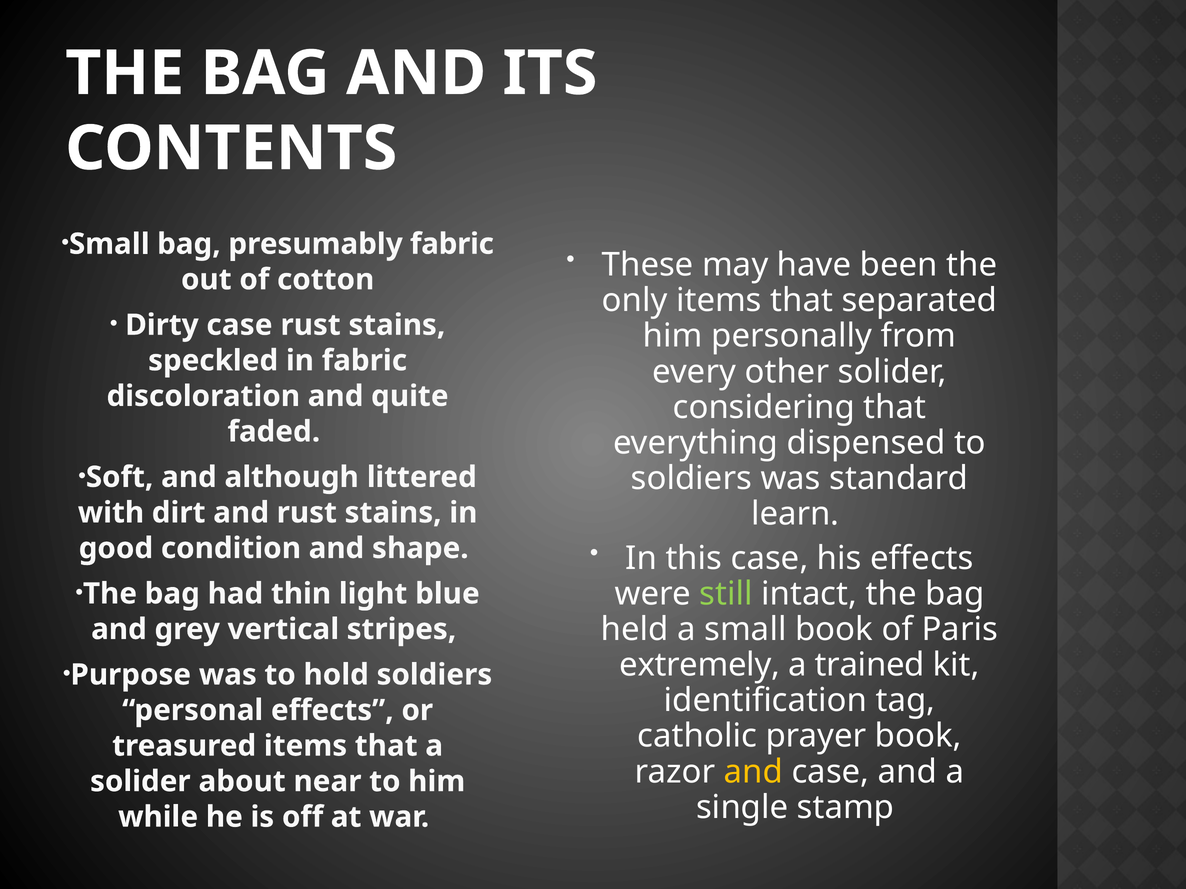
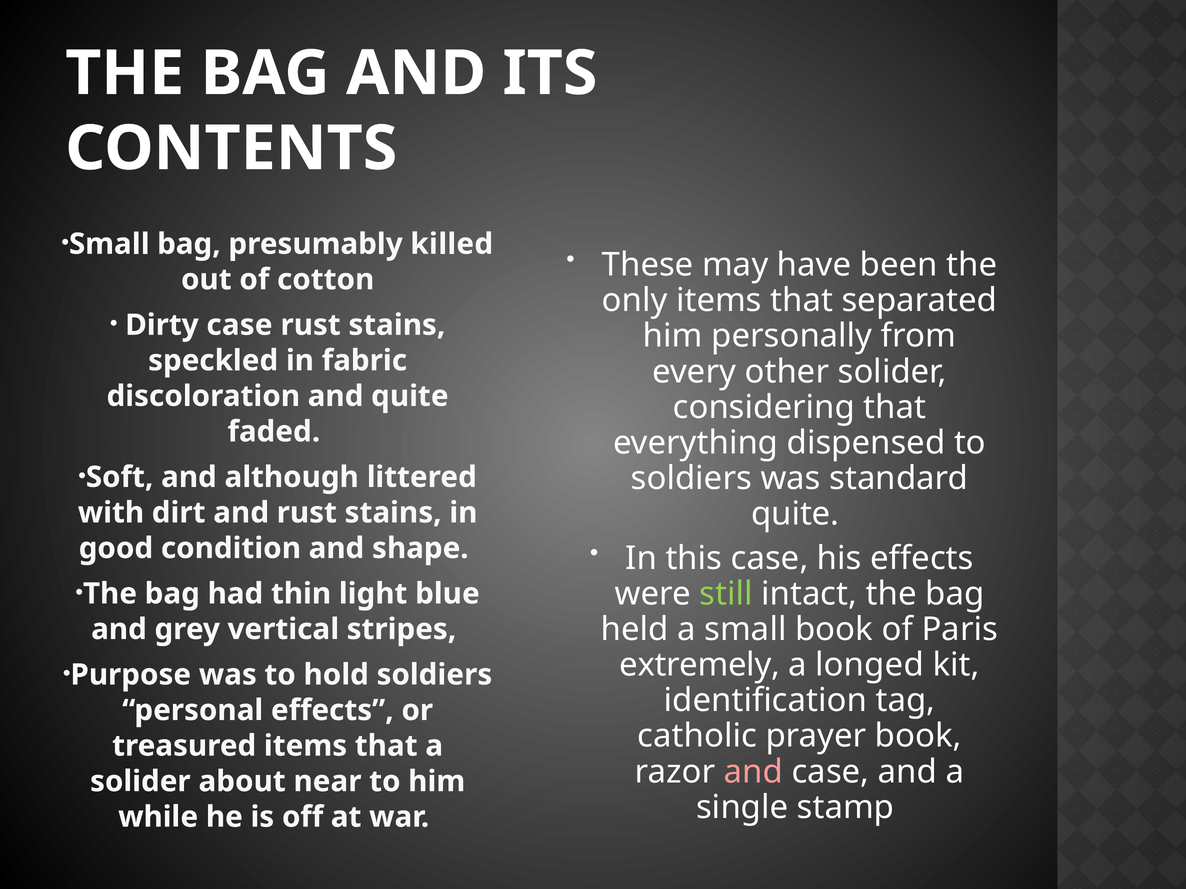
presumably fabric: fabric -> killed (452, 244)
learn: learn -> quite (795, 514)
trained: trained -> longed (869, 665)
and colour: yellow -> pink (753, 772)
